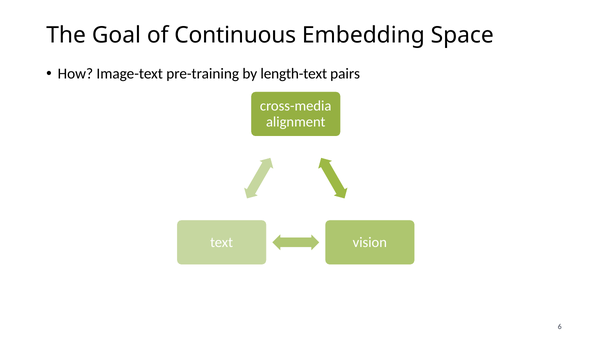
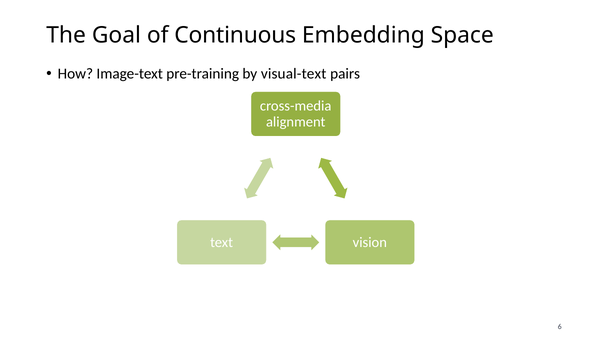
length-text: length-text -> visual-text (294, 74)
